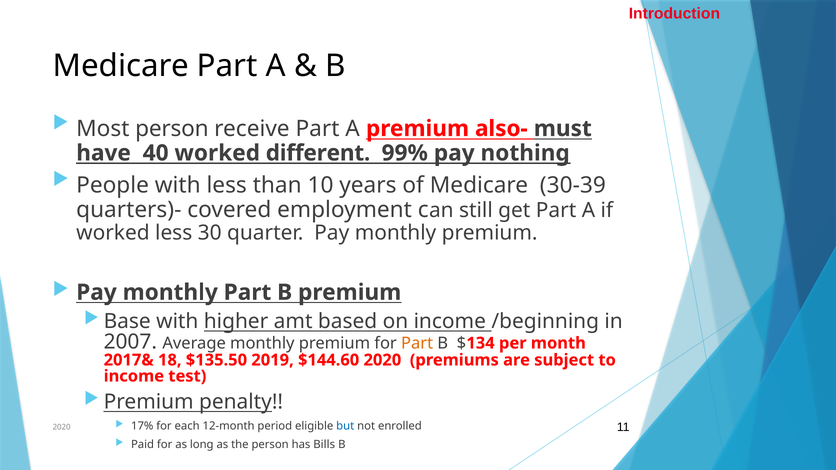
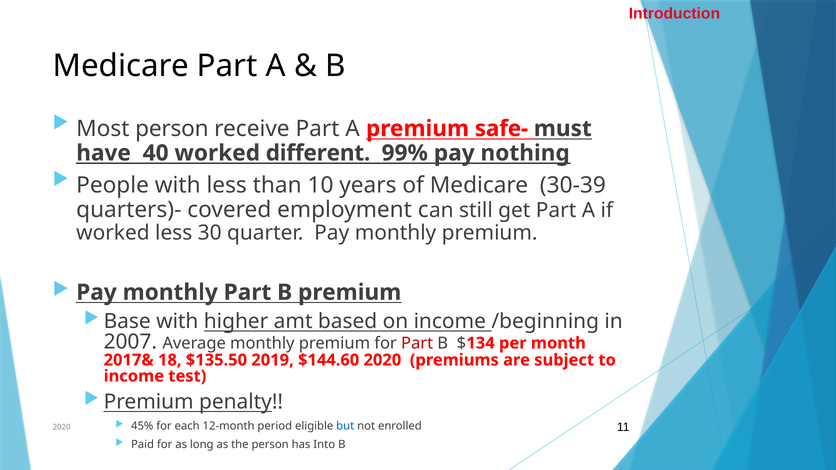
also-: also- -> safe- (501, 129)
Part colour: orange -> red (417, 343)
17%: 17% -> 45% (142, 426)
Bills: Bills -> Into (324, 445)
